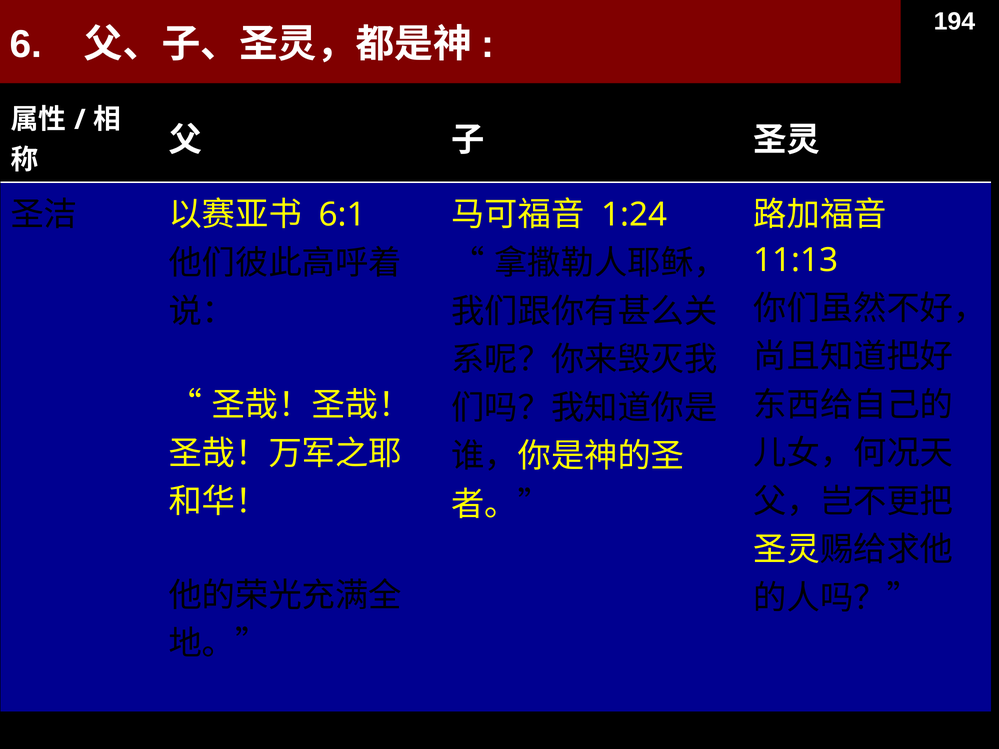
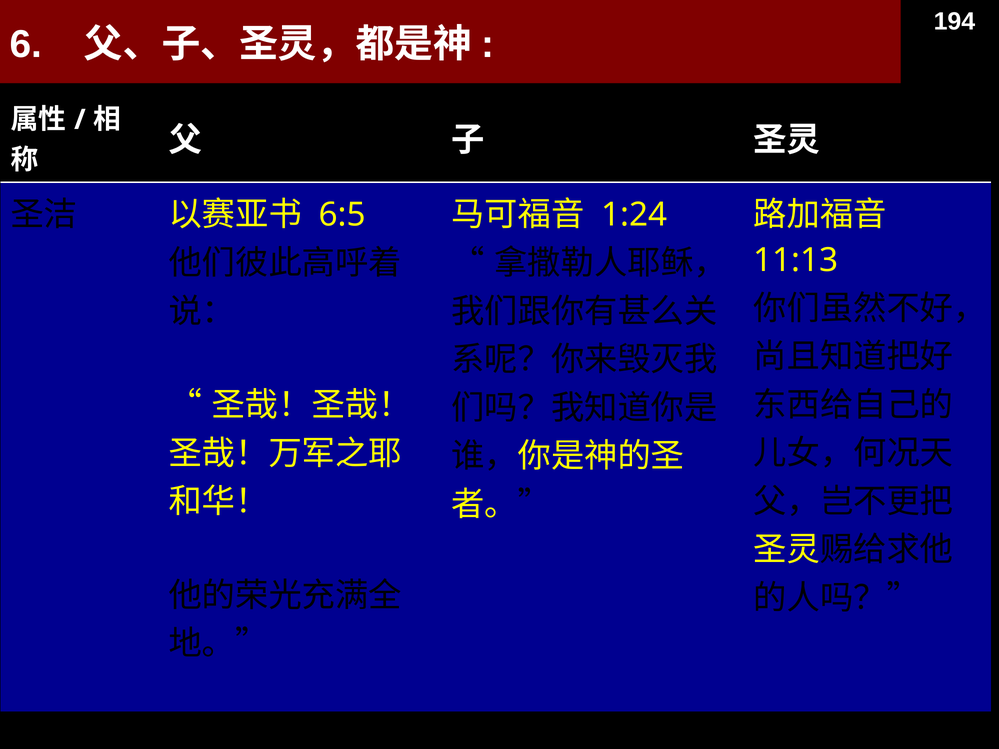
6:1: 6:1 -> 6:5 (342, 215)
